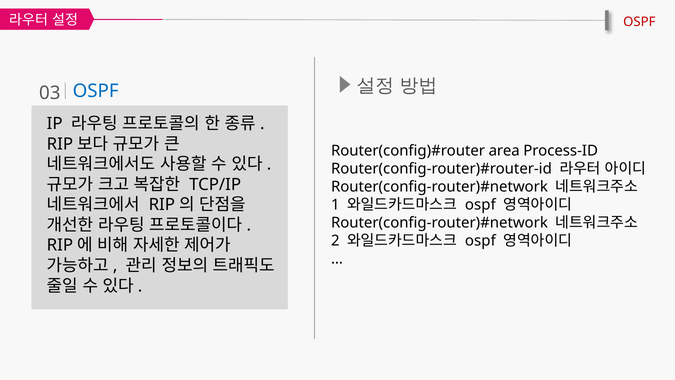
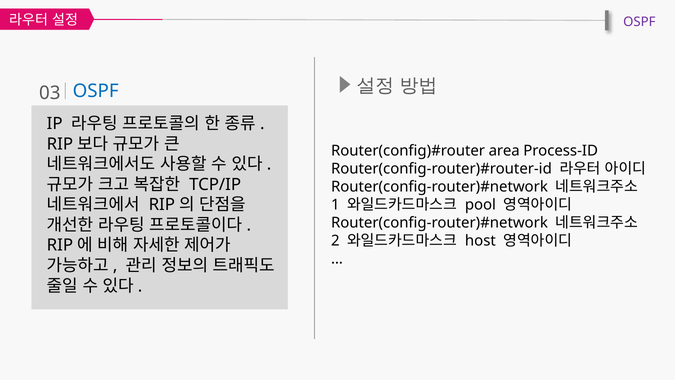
OSPF colour: red -> purple (639, 22)
ospf: ospf -> pool (480, 205)
ospf: ospf -> host (480, 241)
